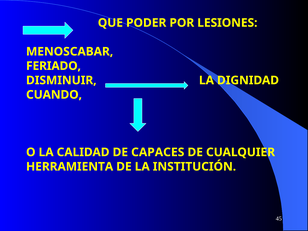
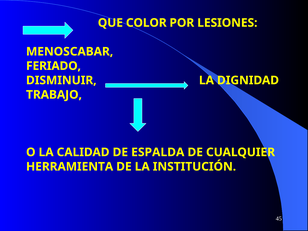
PODER: PODER -> COLOR (146, 23)
CUANDO: CUANDO -> TRABAJO (54, 95)
CAPACES: CAPACES -> ESPALDA (158, 152)
